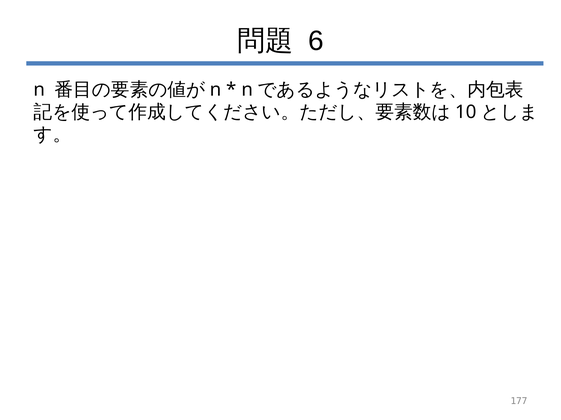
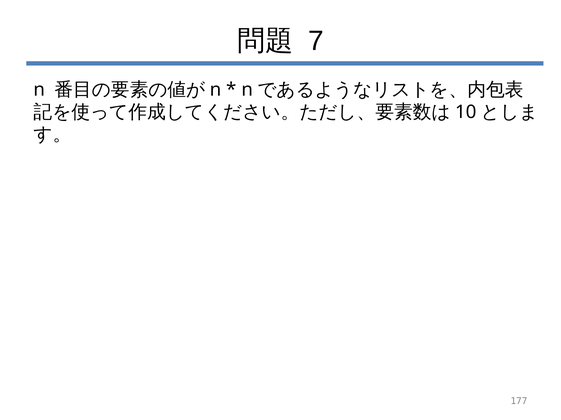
6: 6 -> 7 (316, 41)
